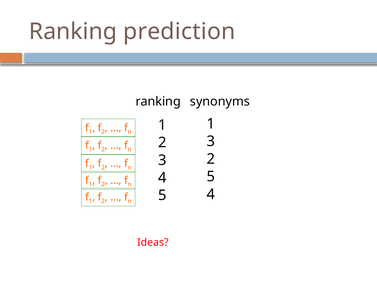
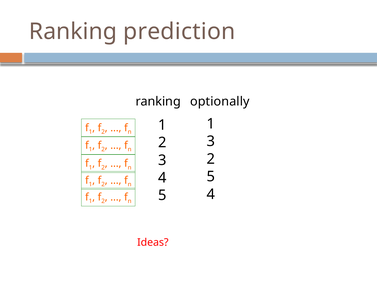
synonyms: synonyms -> optionally (220, 102)
